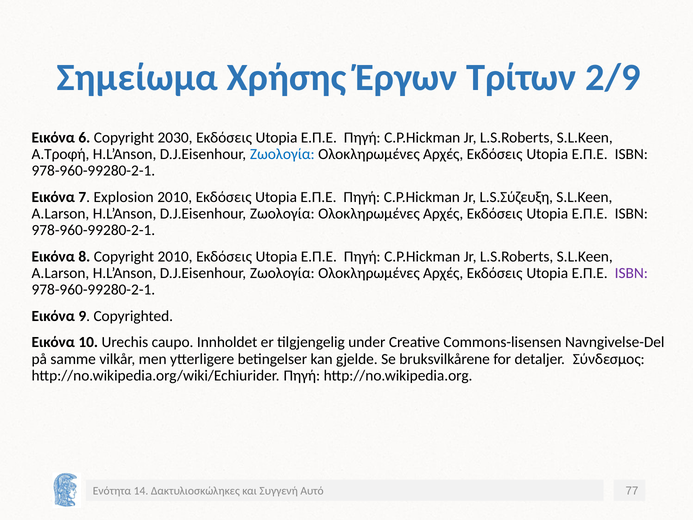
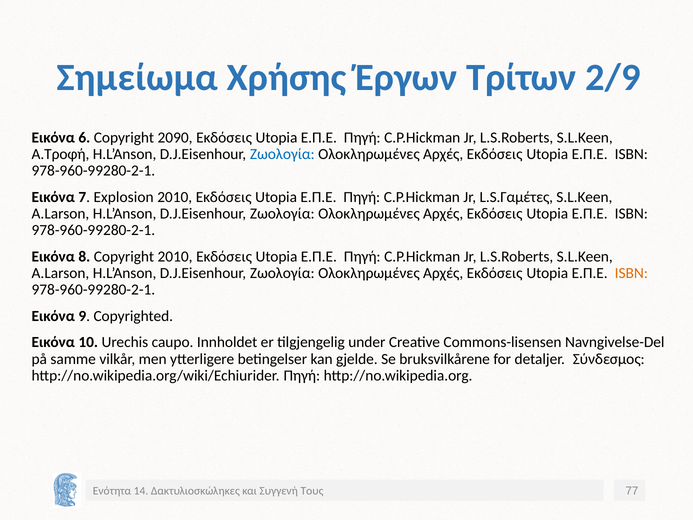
2030: 2030 -> 2090 (175, 138)
L.S.Σύζευξη: L.S.Σύζευξη -> L.S.Γαμέτες (516, 197)
ISBN colour: purple -> orange (631, 273)
Αυτό: Αυτό -> Τους (312, 491)
